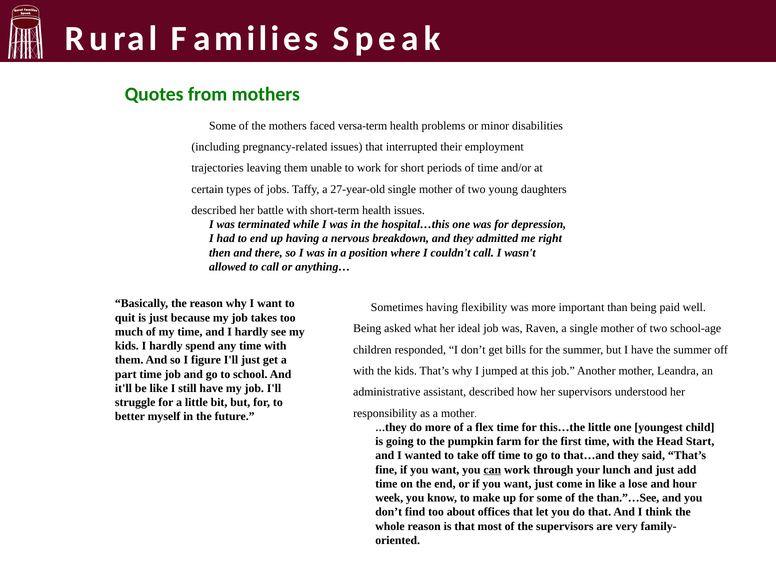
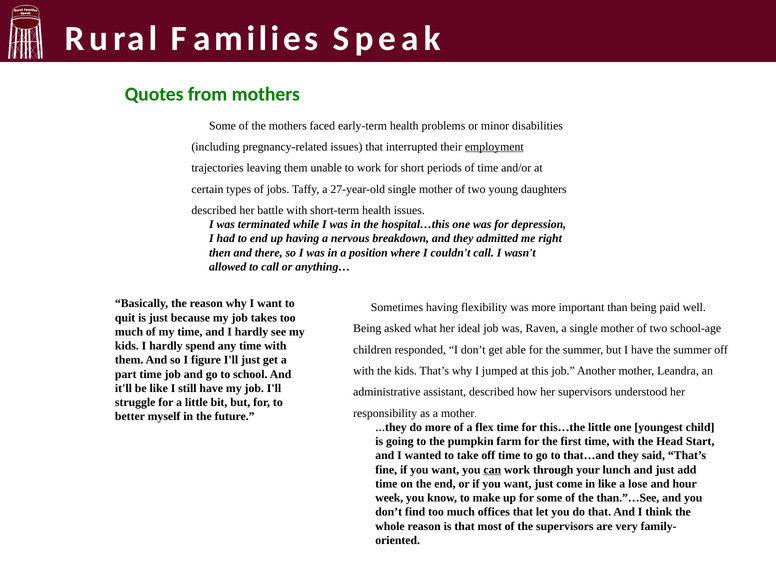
versa-term: versa-term -> early-term (362, 126)
employment underline: none -> present (494, 147)
bills: bills -> able (516, 350)
find too about: about -> much (461, 512)
